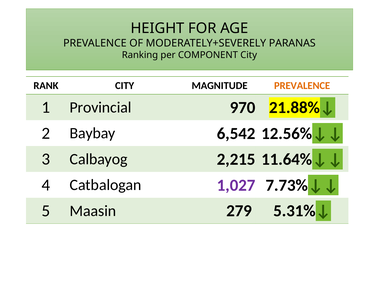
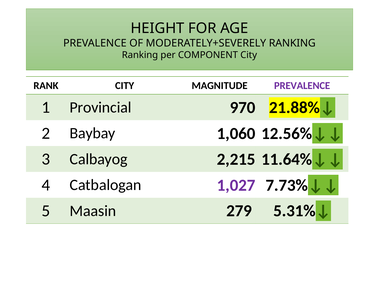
MODERATELY+SEVERELY PARANAS: PARANAS -> RANKING (292, 43)
PREVALENCE colour: orange -> purple (302, 86)
6,542: 6,542 -> 1,060 (236, 134)
